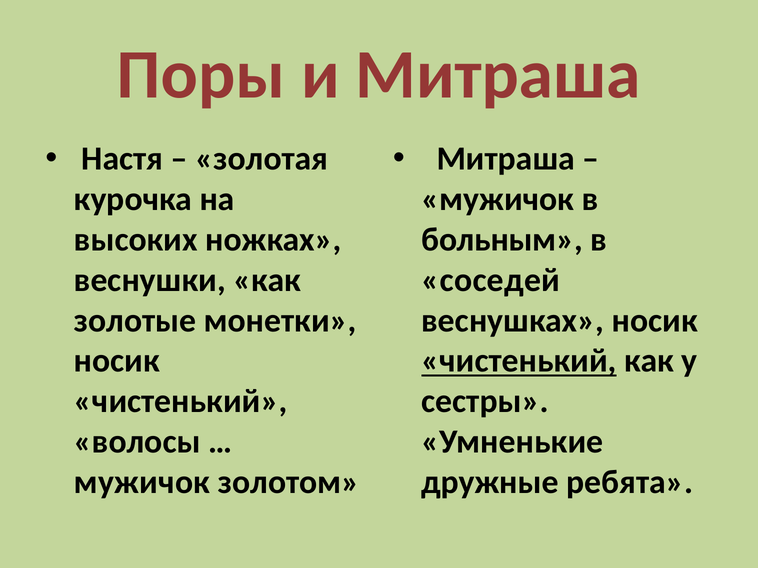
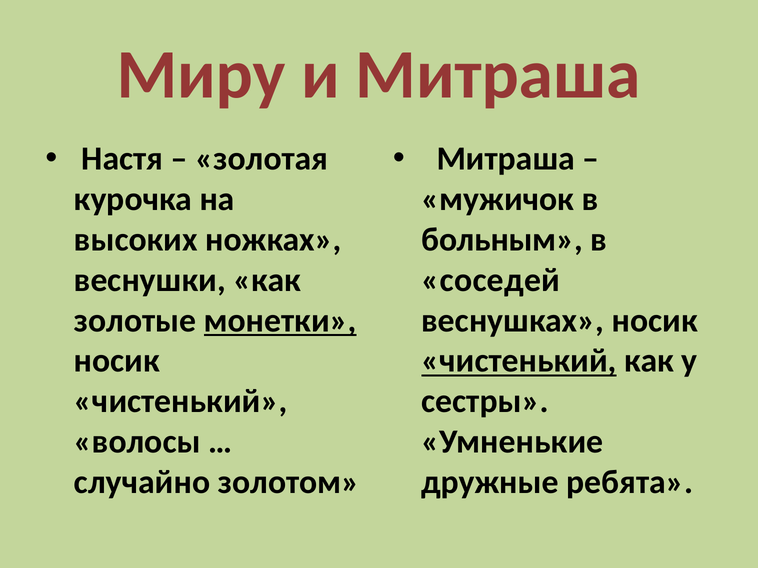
Поры: Поры -> Миру (201, 75)
монетки underline: none -> present (280, 321)
мужичок: мужичок -> случайно (142, 483)
